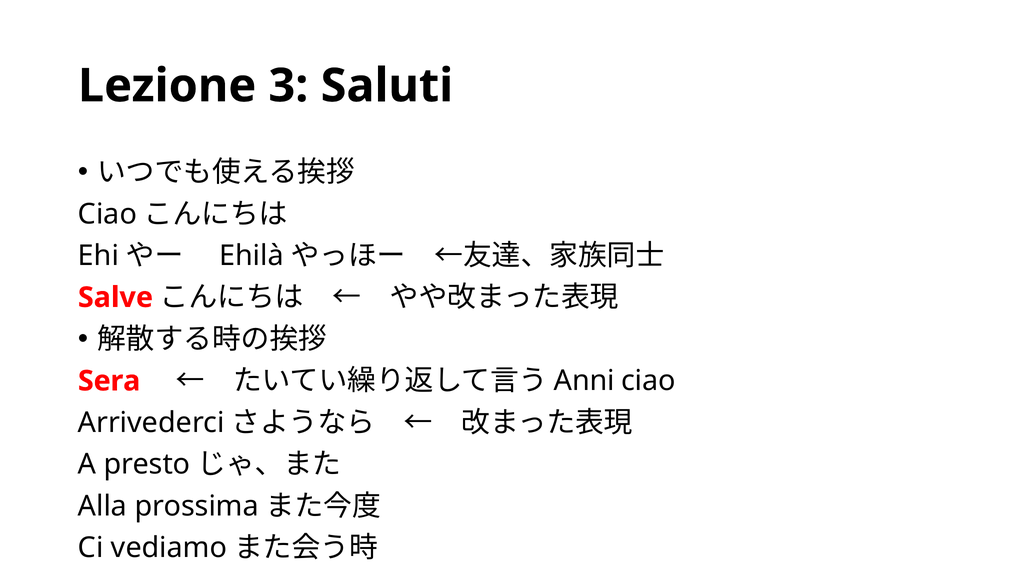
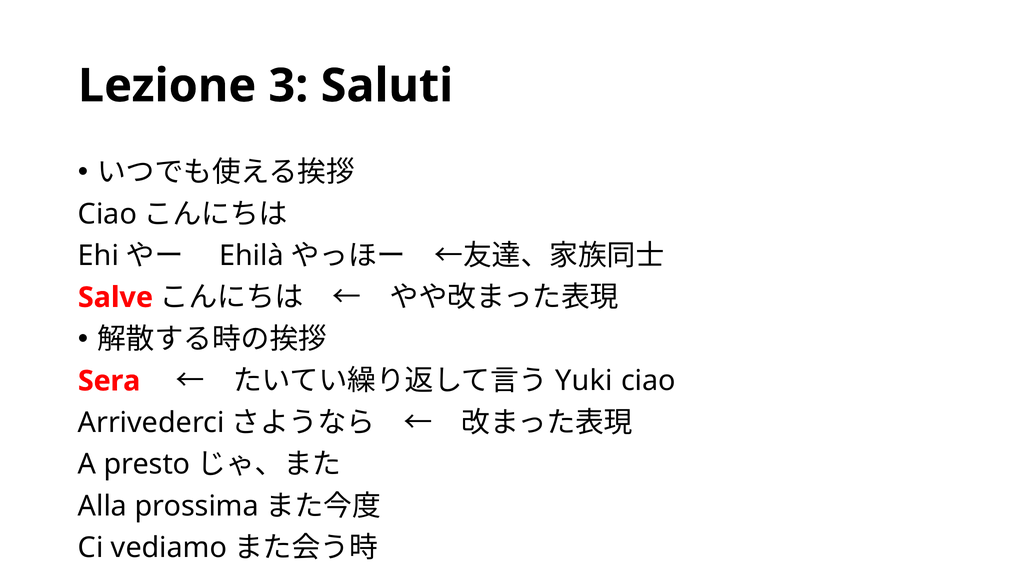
Anni: Anni -> Yuki (584, 381)
